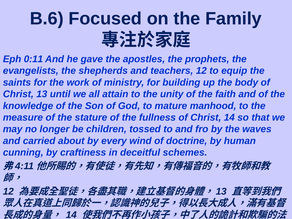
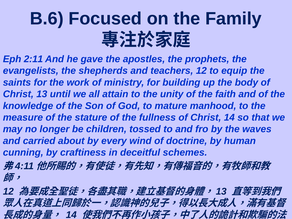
0:11: 0:11 -> 2:11 (33, 59)
